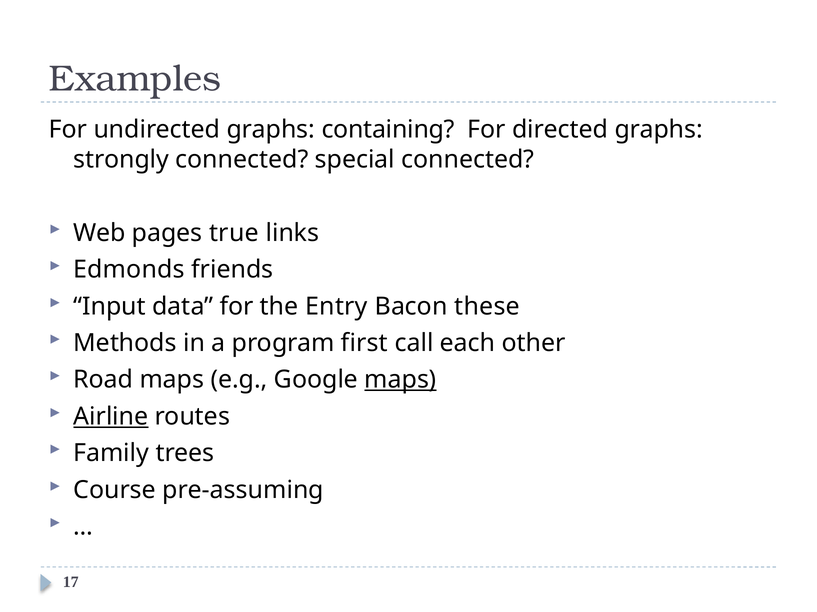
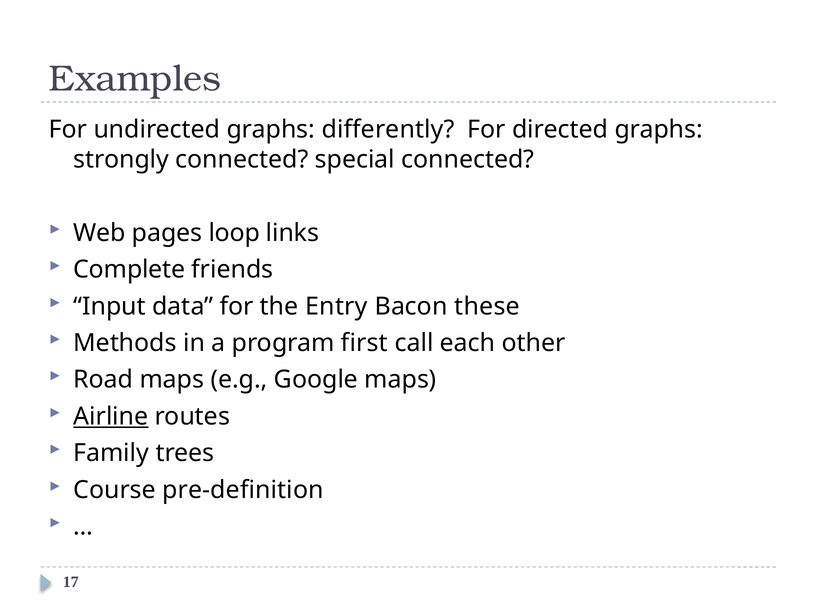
containing: containing -> differently (388, 130)
true: true -> loop (234, 233)
Edmonds: Edmonds -> Complete (129, 270)
maps underline: present -> none (400, 380)
pre-assuming: pre-assuming -> pre-definition (243, 491)
